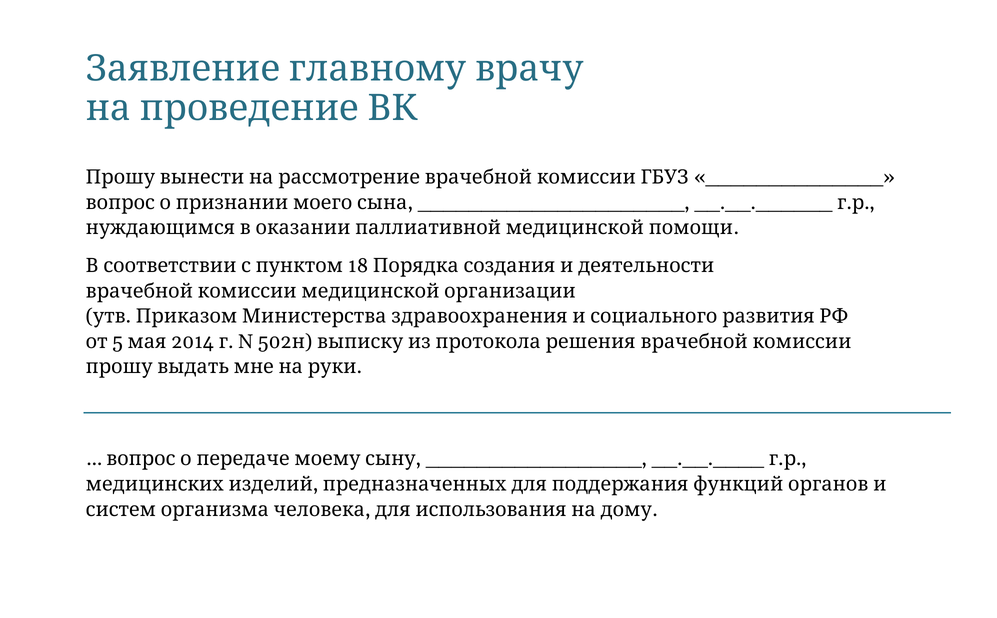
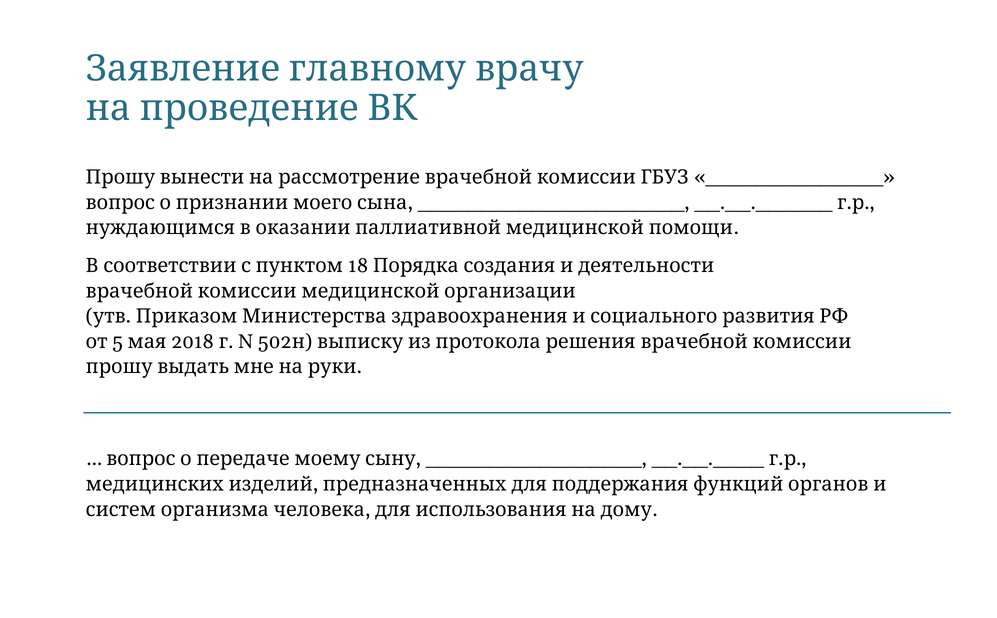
2014: 2014 -> 2018 (193, 342)
